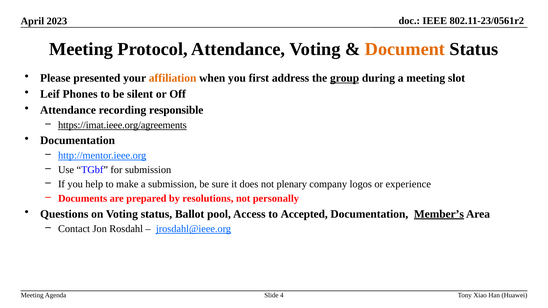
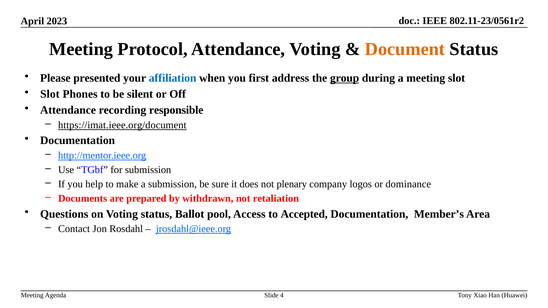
affiliation colour: orange -> blue (173, 78)
Leif: Leif -> Slot (50, 94)
https://imat.ieee.org/agreements: https://imat.ieee.org/agreements -> https://imat.ieee.org/document (122, 125)
experience: experience -> dominance (408, 184)
resolutions: resolutions -> withdrawn (208, 199)
personally: personally -> retaliation (276, 199)
Member’s underline: present -> none (439, 214)
